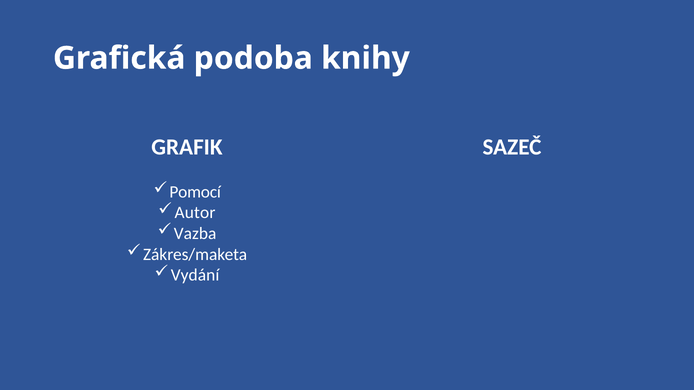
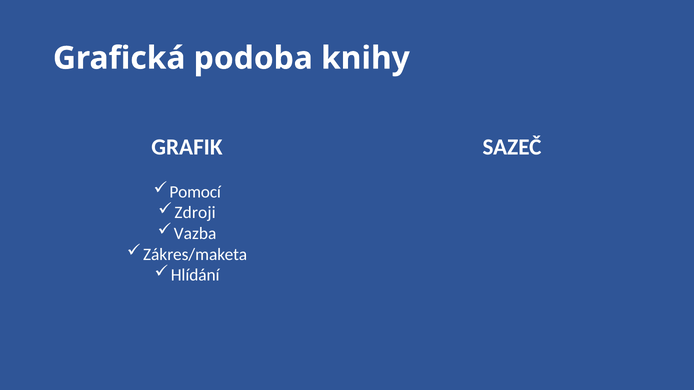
Autor: Autor -> Zdroji (195, 213)
Vydání: Vydání -> Hlídání (195, 275)
